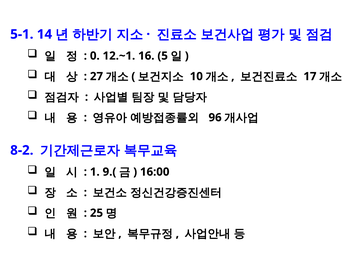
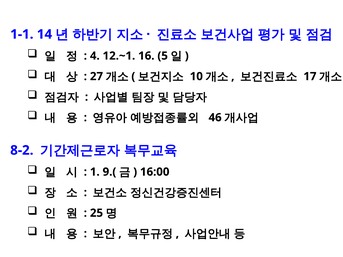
5-1: 5-1 -> 1-1 (22, 34)
0: 0 -> 4 (95, 56)
96: 96 -> 46 (215, 118)
